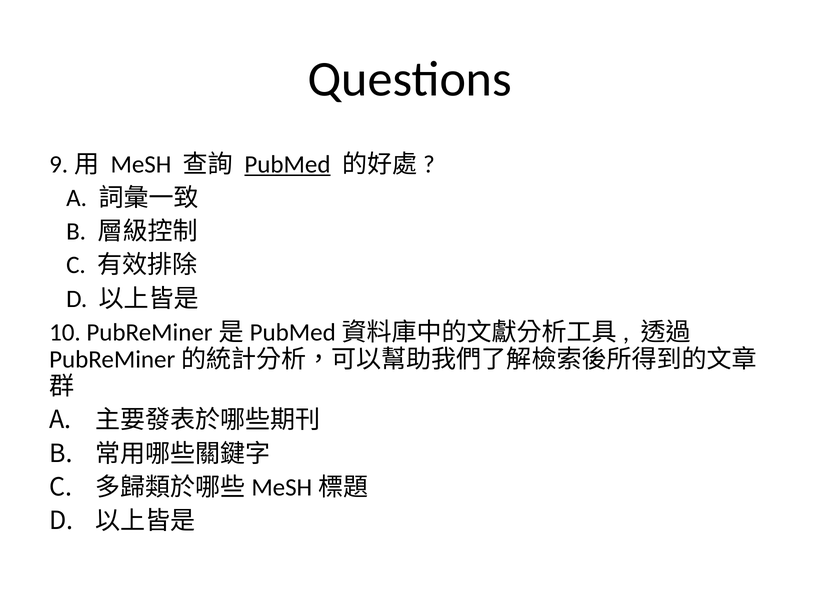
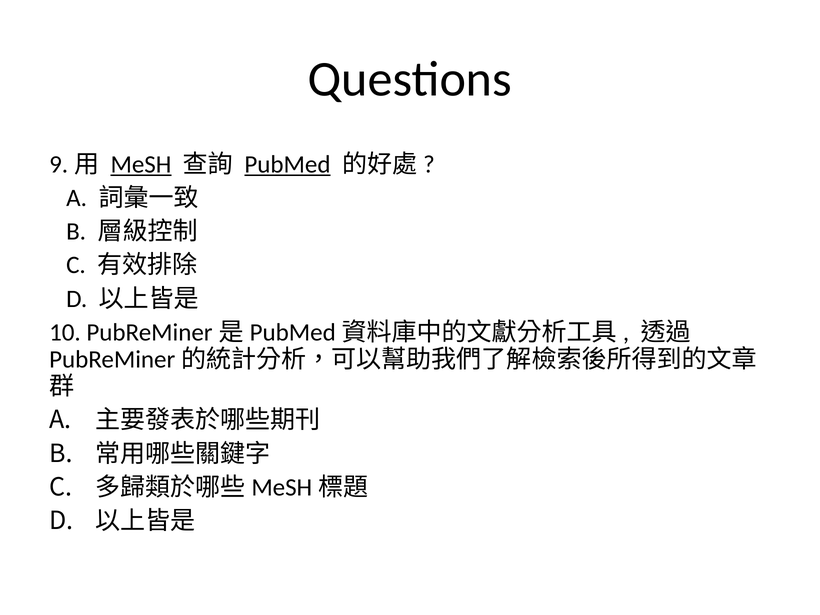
MeSH underline: none -> present (141, 164)
